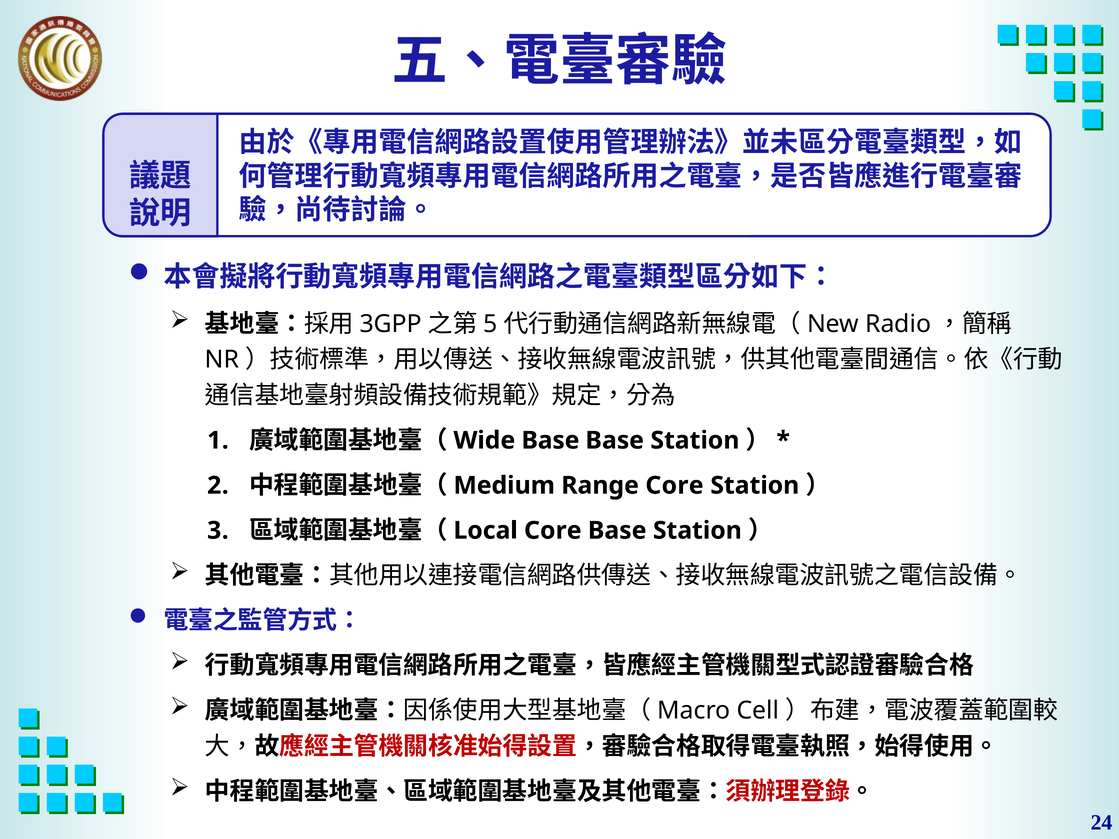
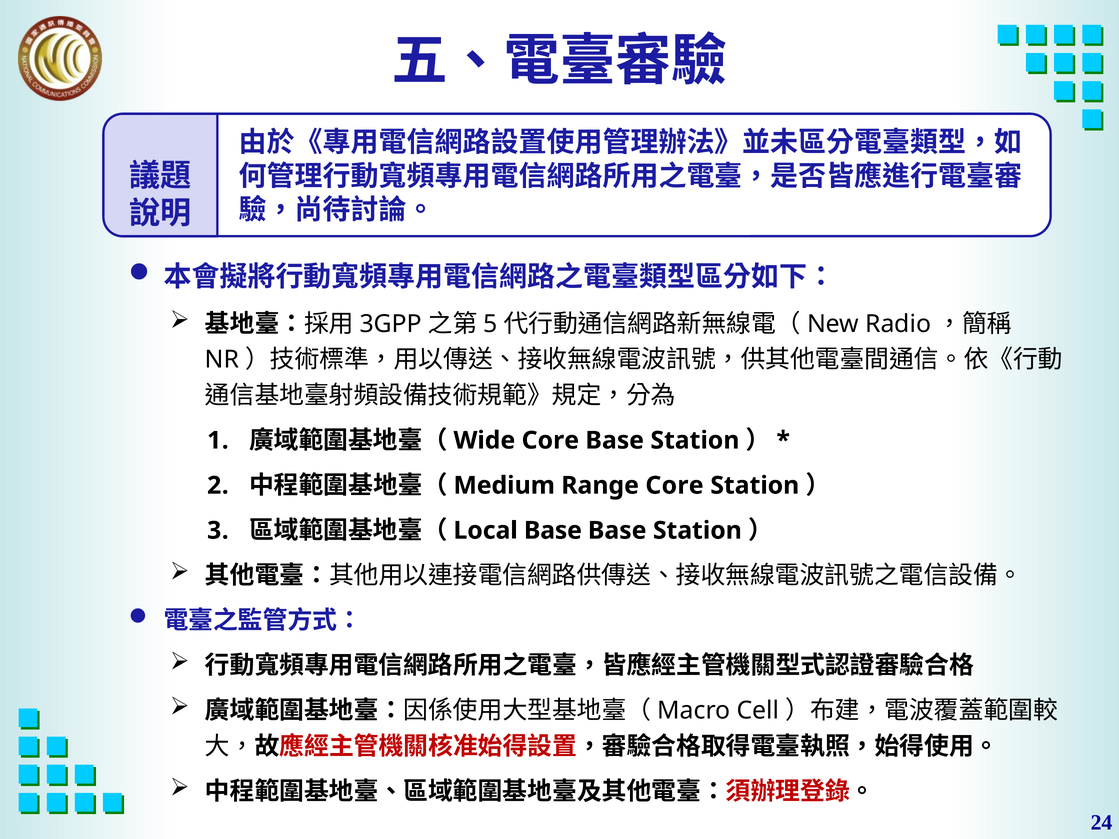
Base: Base -> Core (550, 441)
Core: Core -> Base (553, 531)
